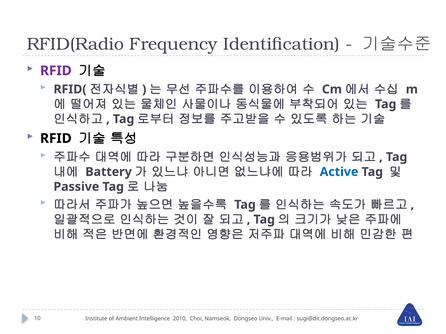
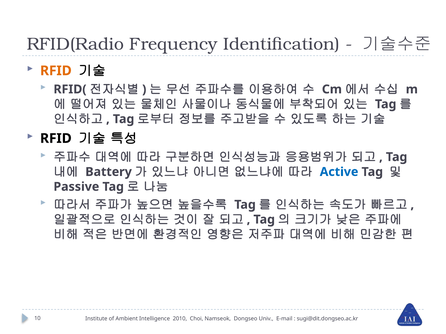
RFID colour: purple -> orange (56, 71)
